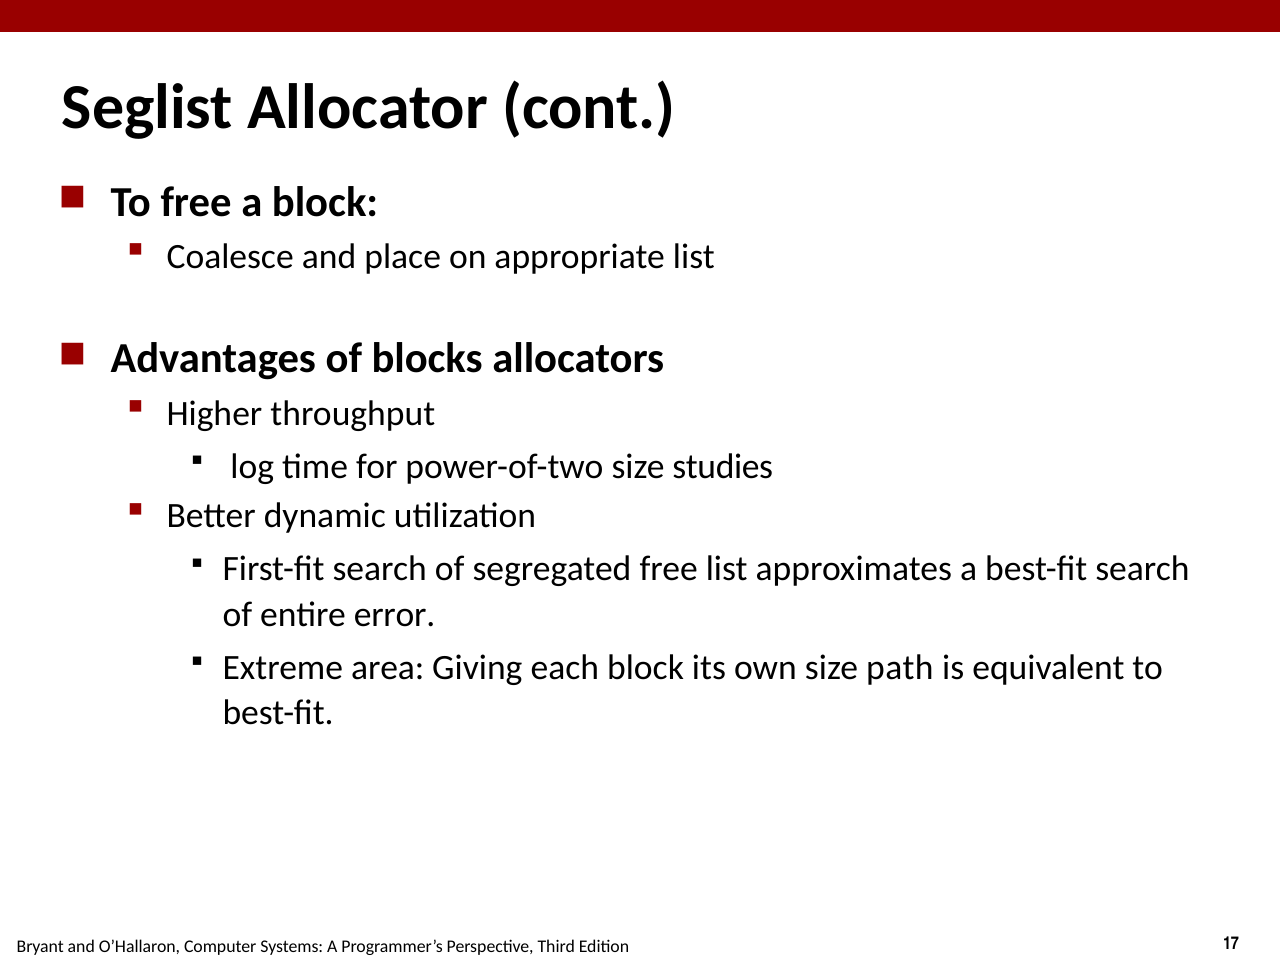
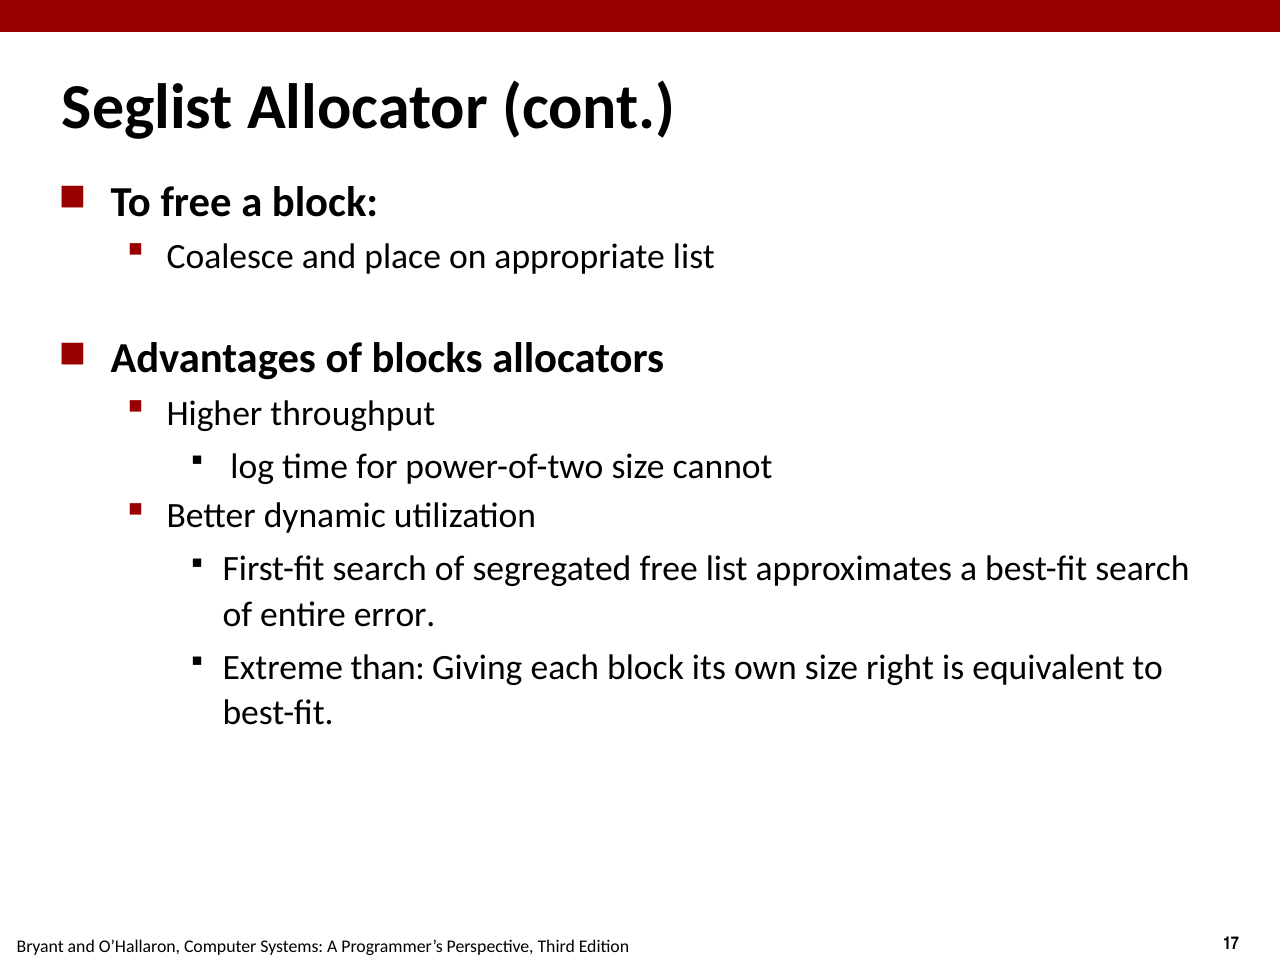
studies: studies -> cannot (723, 466)
area: area -> than (388, 667)
path: path -> right (900, 667)
